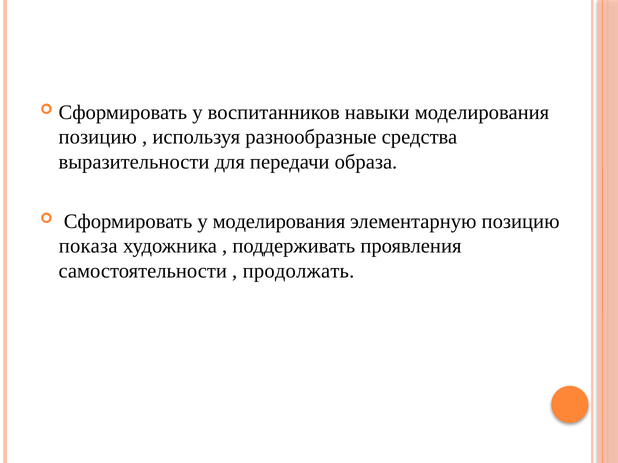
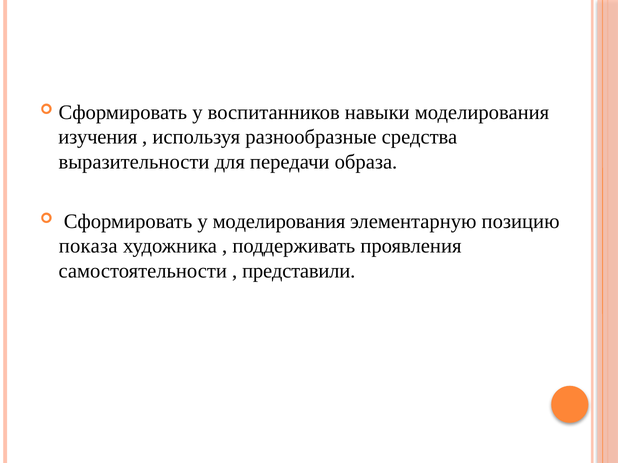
позицию: позицию -> изучения (98, 137)
продолжать: продолжать -> представили (299, 271)
